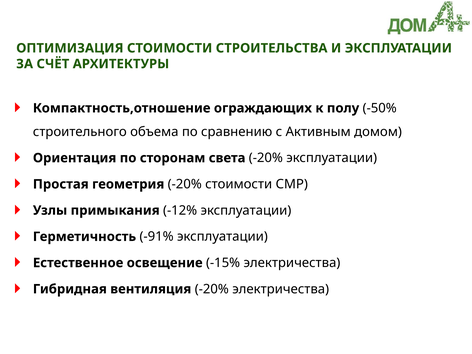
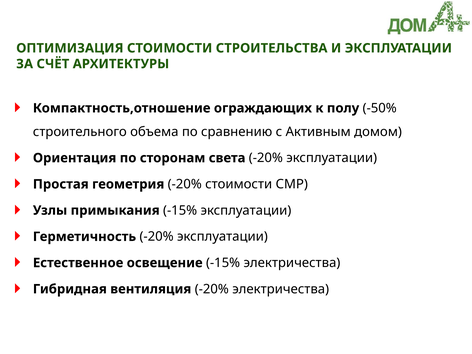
примыкания -12%: -12% -> -15% (180, 210)
Герметичность -91%: -91% -> -20% (157, 237)
